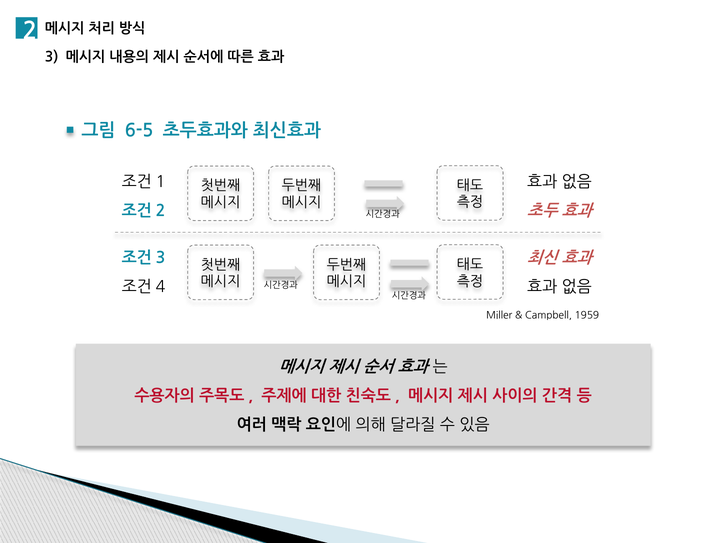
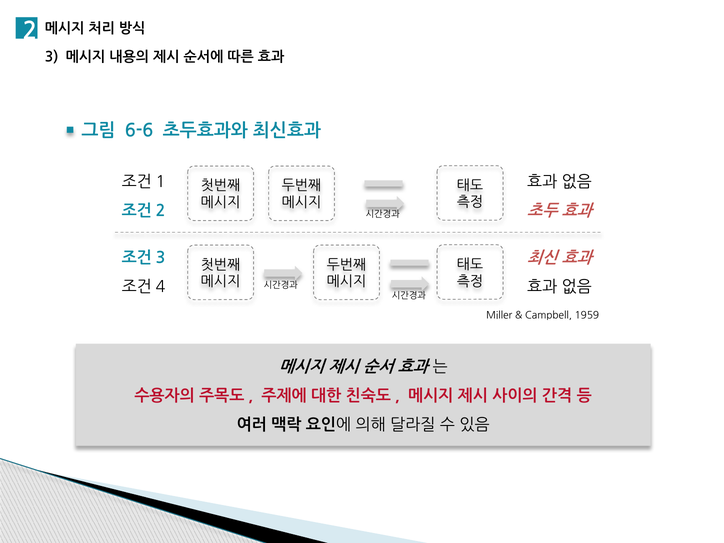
6-5: 6-5 -> 6-6 (139, 131)
